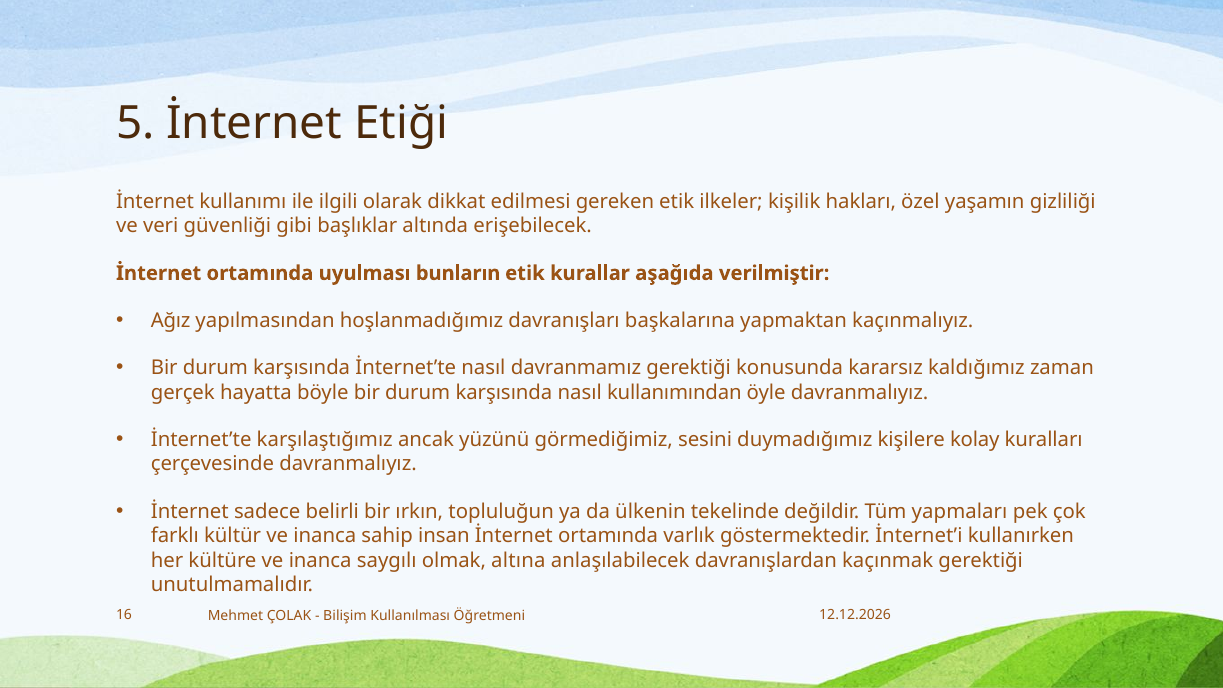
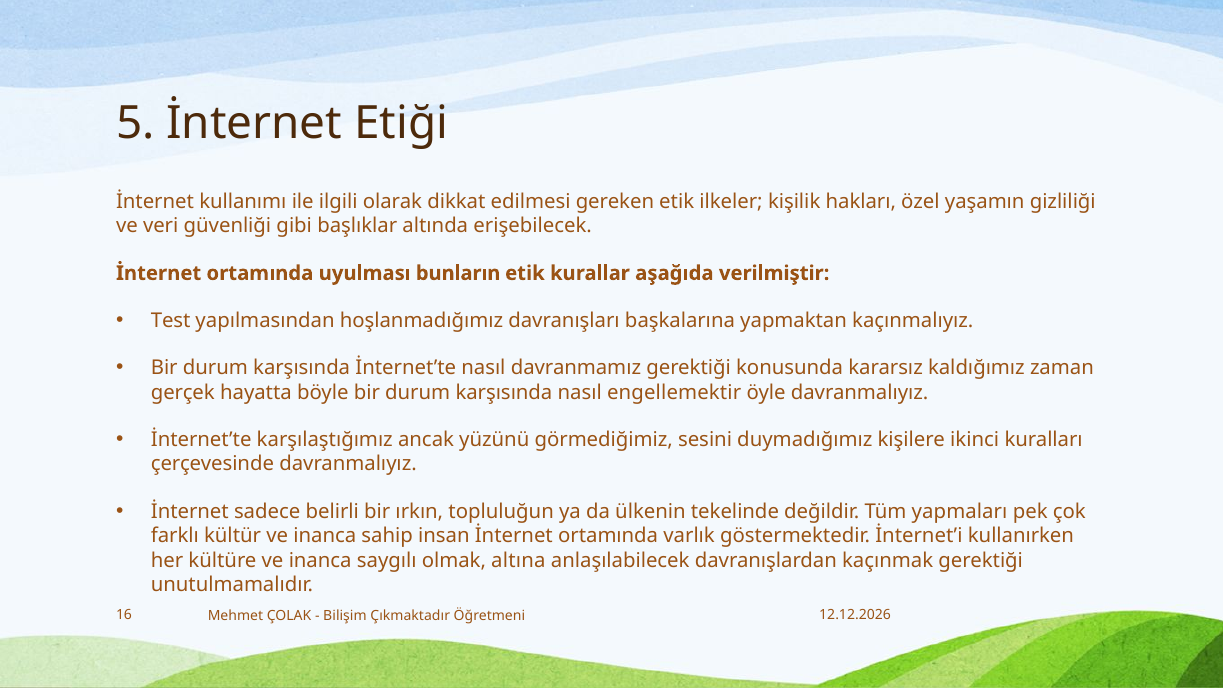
Ağız: Ağız -> Test (171, 321)
kullanımından: kullanımından -> engellemektir (674, 392)
kolay: kolay -> ikinci (975, 440)
Kullanılması: Kullanılması -> Çıkmaktadır (410, 616)
